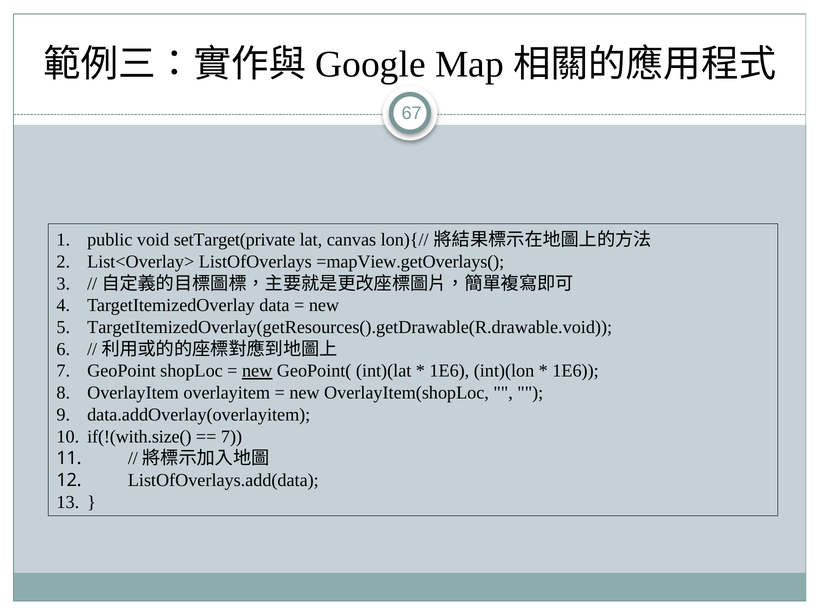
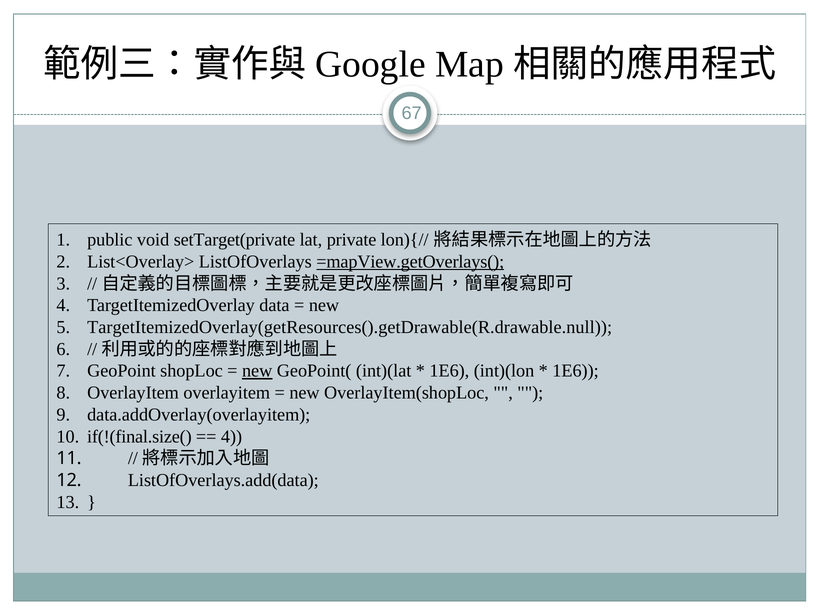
canvas: canvas -> private (352, 240)
=mapView.getOverlays( underline: none -> present (410, 262)
TargetItemizedOverlay(getResources().getDrawable(R.drawable.void: TargetItemizedOverlay(getResources().getDrawable(R.drawable.void -> TargetItemizedOverlay(getResources().getDrawable(R.drawable.null (350, 327)
if(!(with.size(: if(!(with.size( -> if(!(final.size( (139, 437)
7: 7 -> 4 (232, 437)
